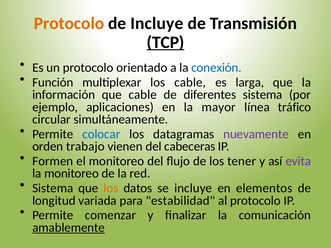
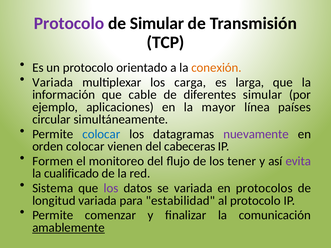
Protocolo colour: orange -> purple (69, 23)
de Incluye: Incluye -> Simular (157, 23)
TCP underline: present -> none (166, 42)
conexión colour: blue -> orange (216, 68)
Función: Función -> Variada (53, 82)
los cable: cable -> carga (190, 82)
diferentes sistema: sistema -> simular (263, 95)
tráfico: tráfico -> países (294, 107)
orden trabajo: trabajo -> colocar (85, 147)
la monitoreo: monitoreo -> cualificado (72, 174)
los colour: orange -> purple (111, 188)
se incluye: incluye -> variada (193, 188)
elementos: elementos -> protocolos (264, 188)
